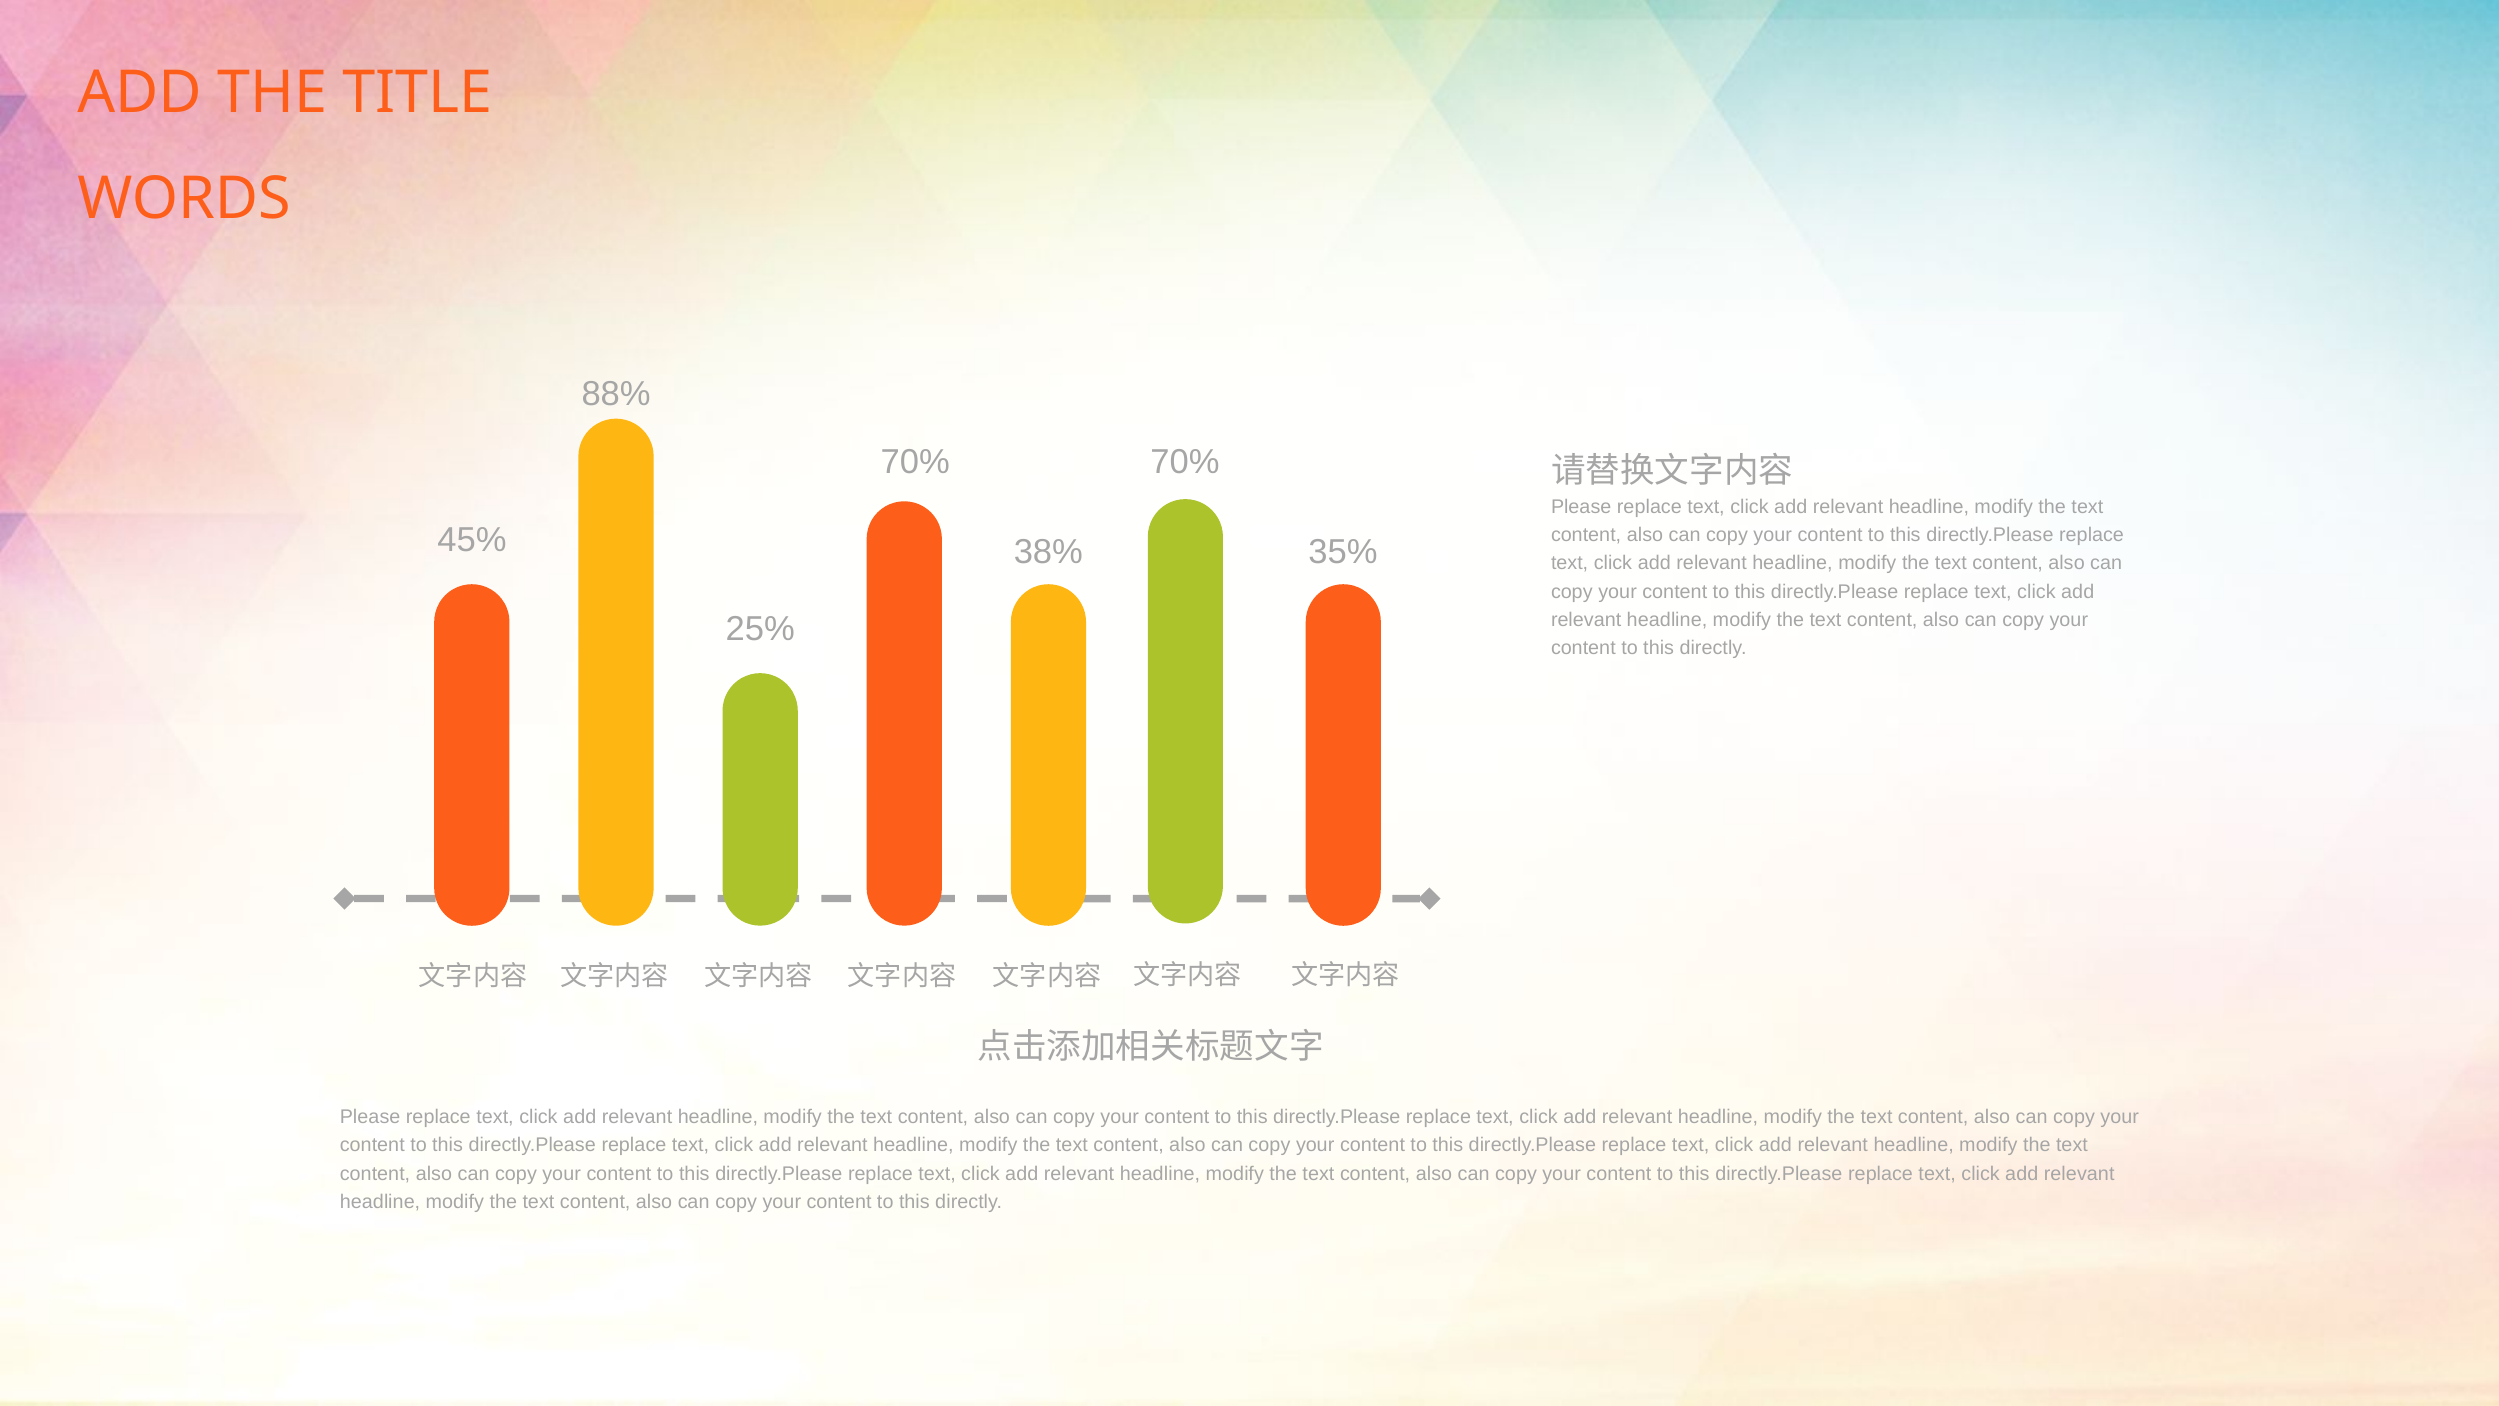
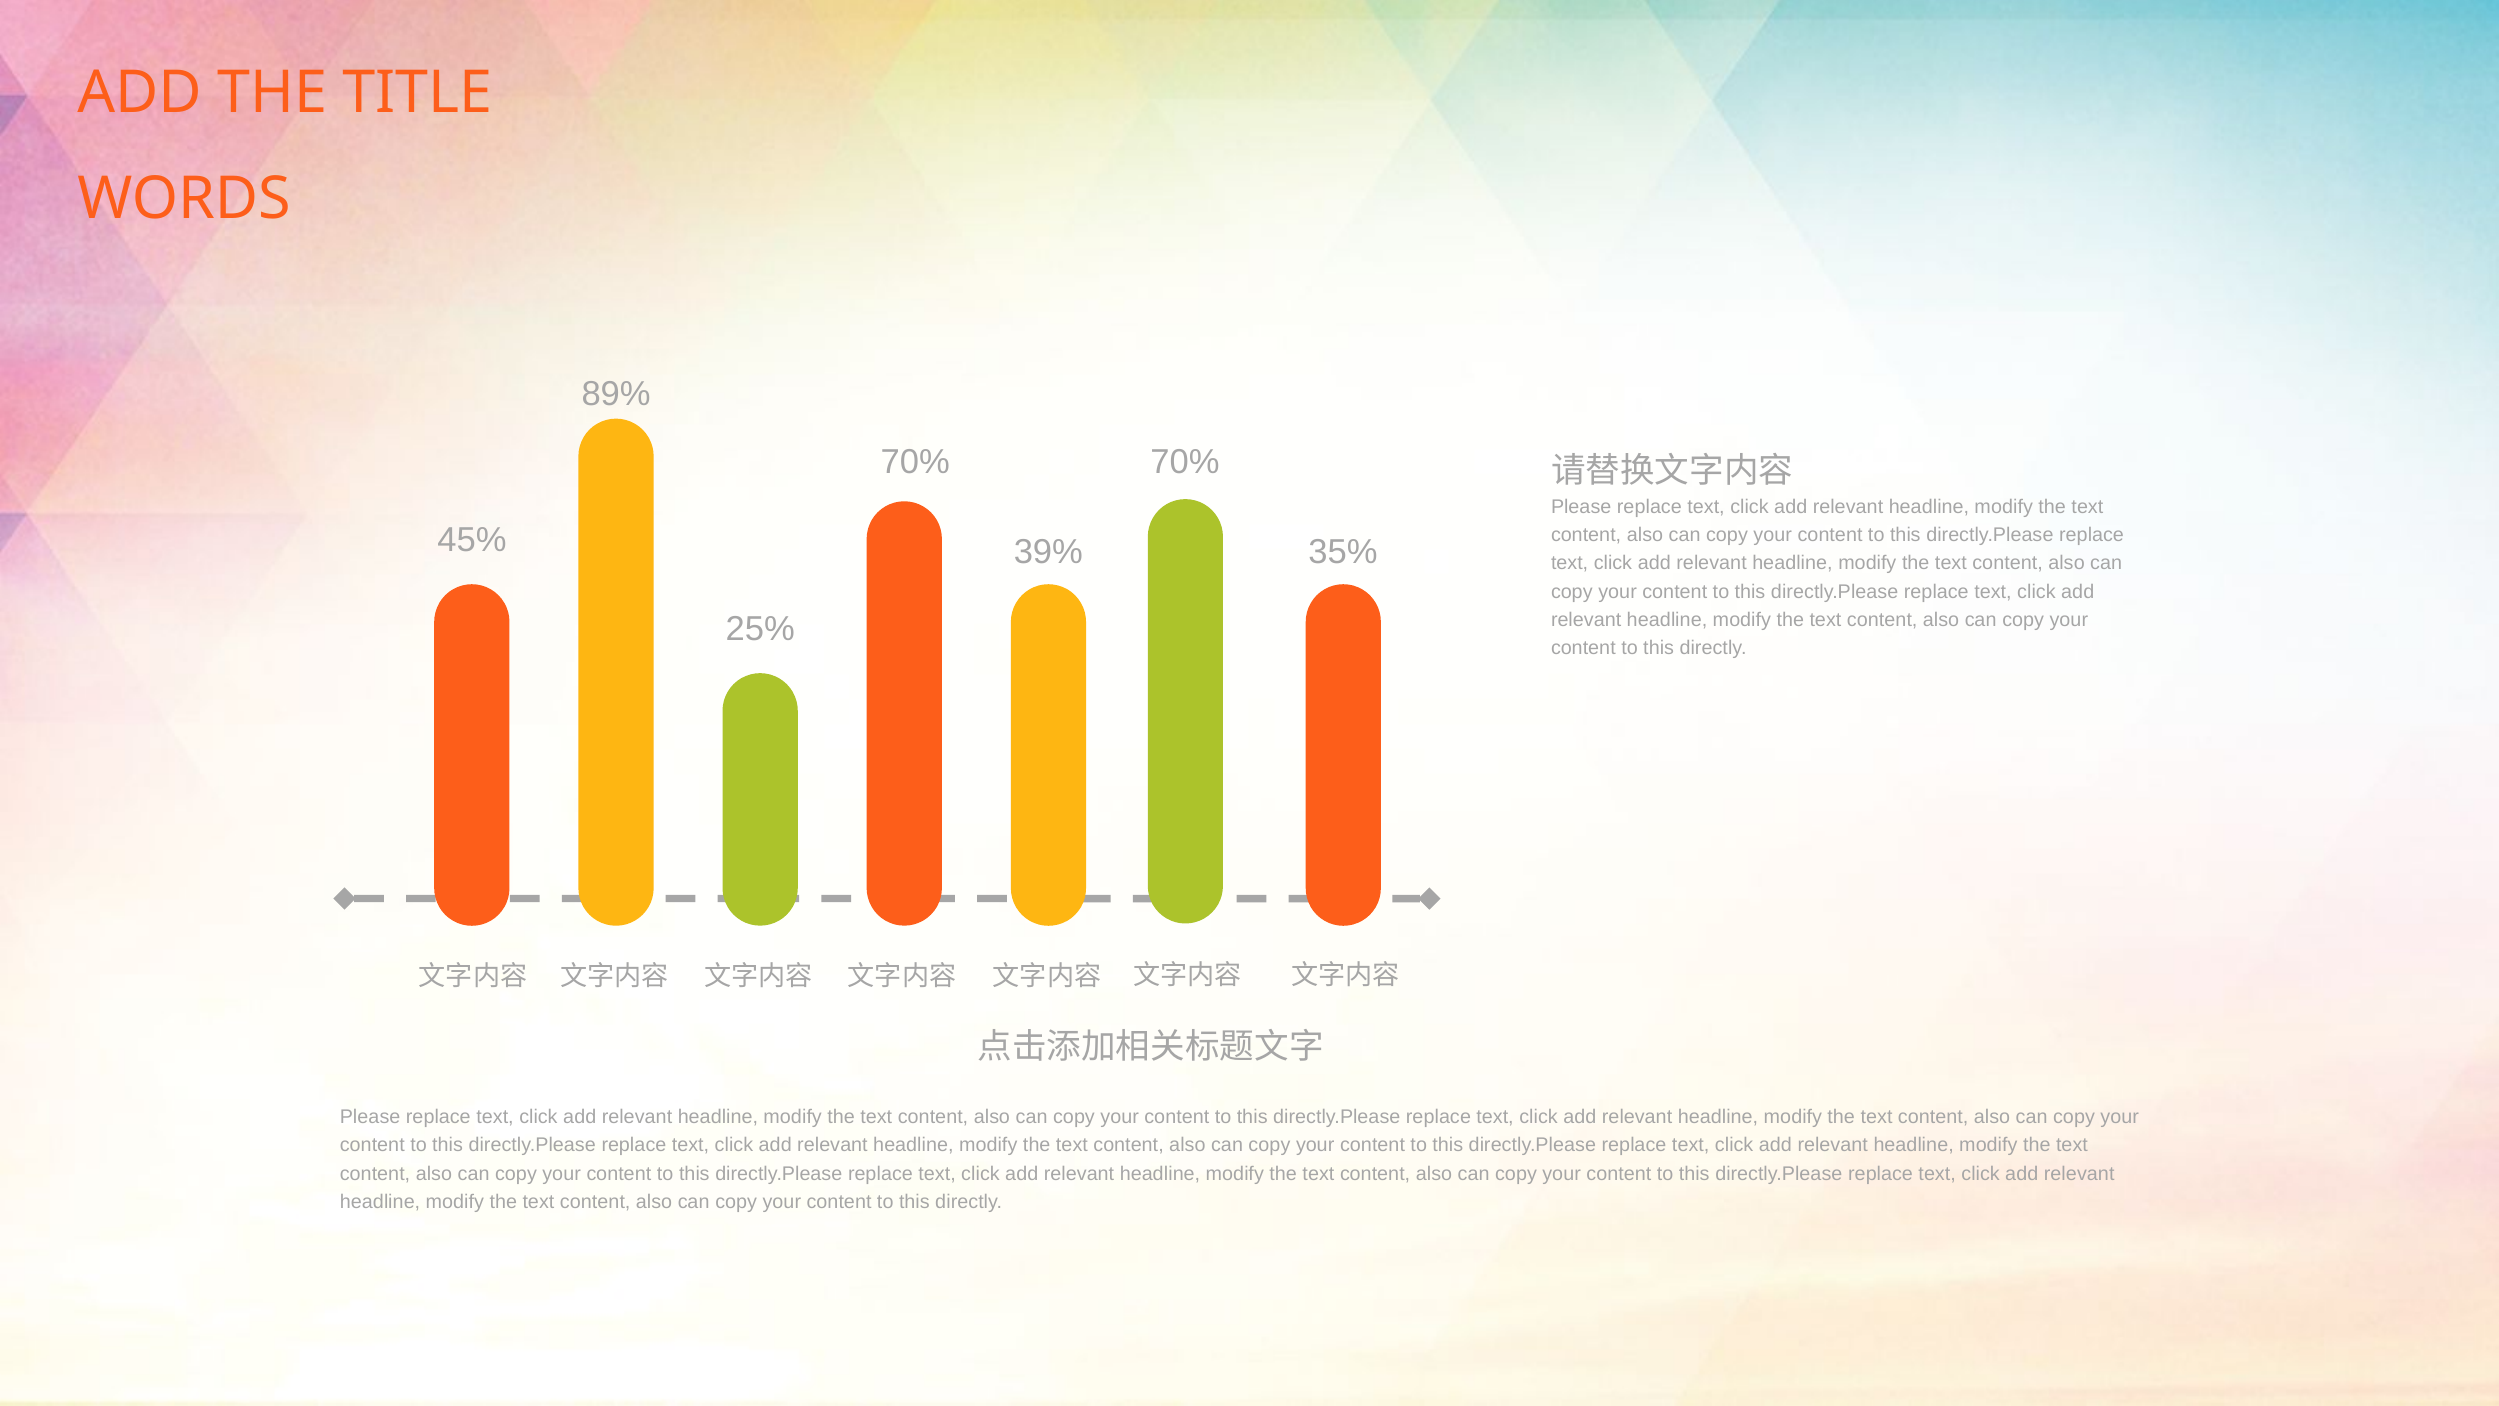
88%: 88% -> 89% (616, 394)
38%: 38% -> 39% (1048, 552)
